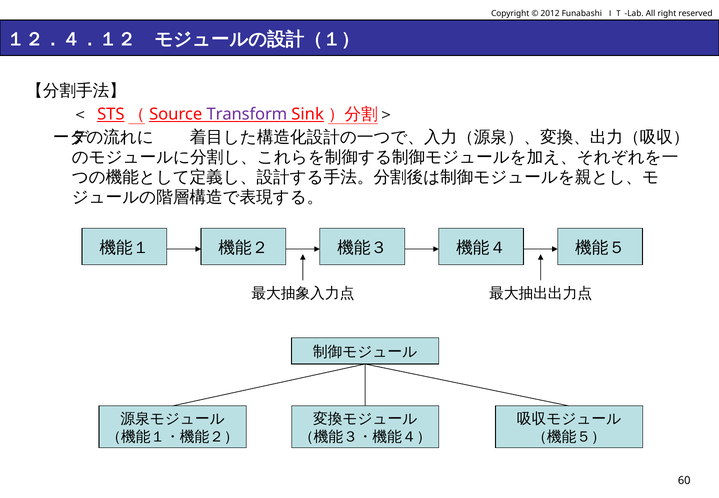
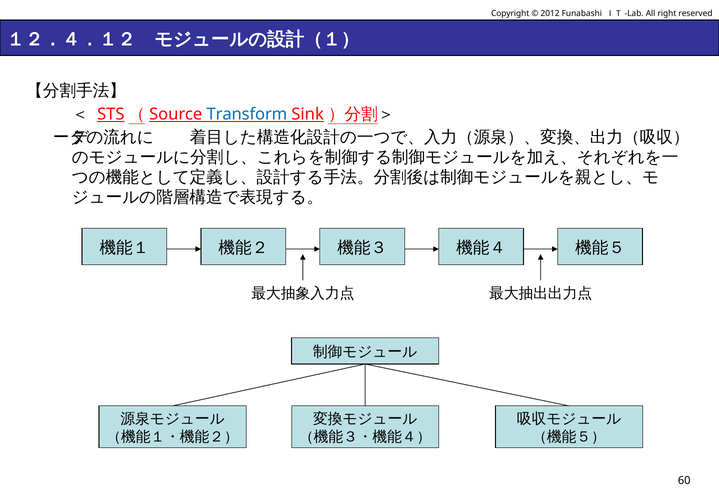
Transform colour: purple -> blue (247, 114)
